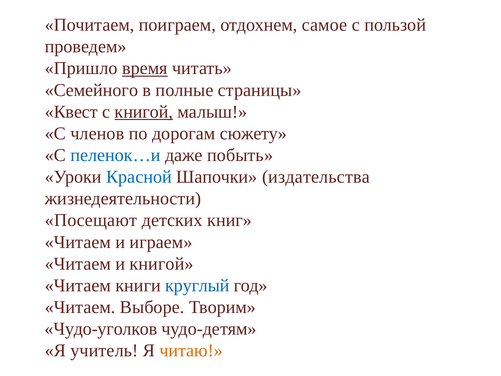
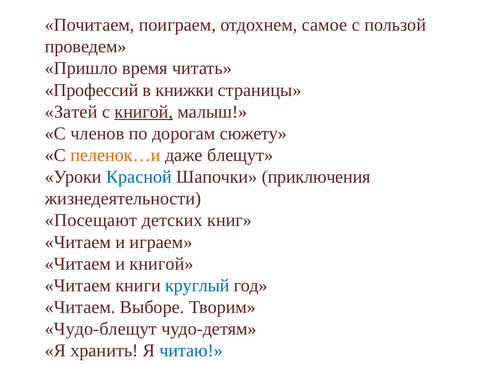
время underline: present -> none (145, 68)
Семейного: Семейного -> Профессий (92, 90)
полные: полные -> книжки (185, 90)
Квест: Квест -> Затей (71, 112)
пеленок…и colour: blue -> orange (115, 155)
побыть: побыть -> блещут (240, 155)
издательства: издательства -> приключения (316, 177)
Чудо-уголков: Чудо-уголков -> Чудо-блещут (101, 329)
учитель: учитель -> хранить (104, 350)
читаю colour: orange -> blue (191, 350)
